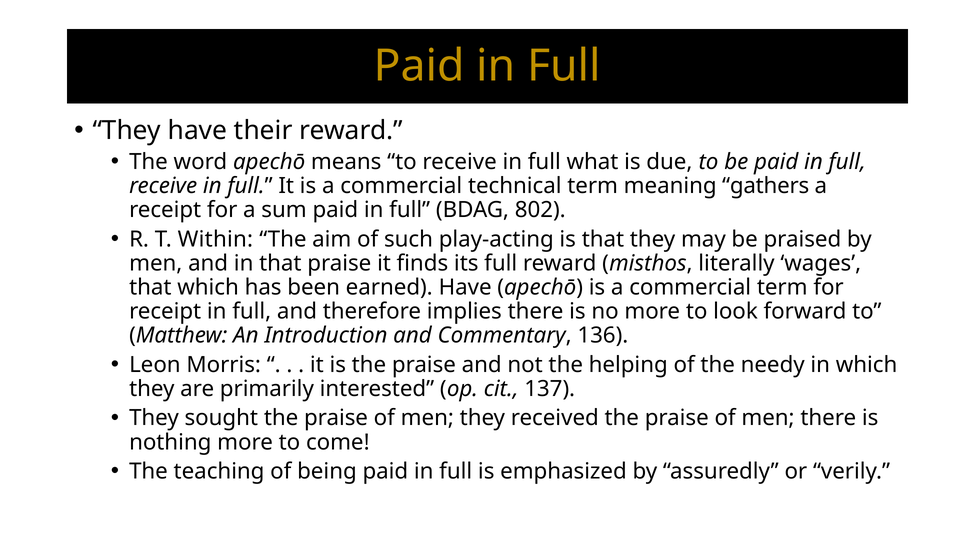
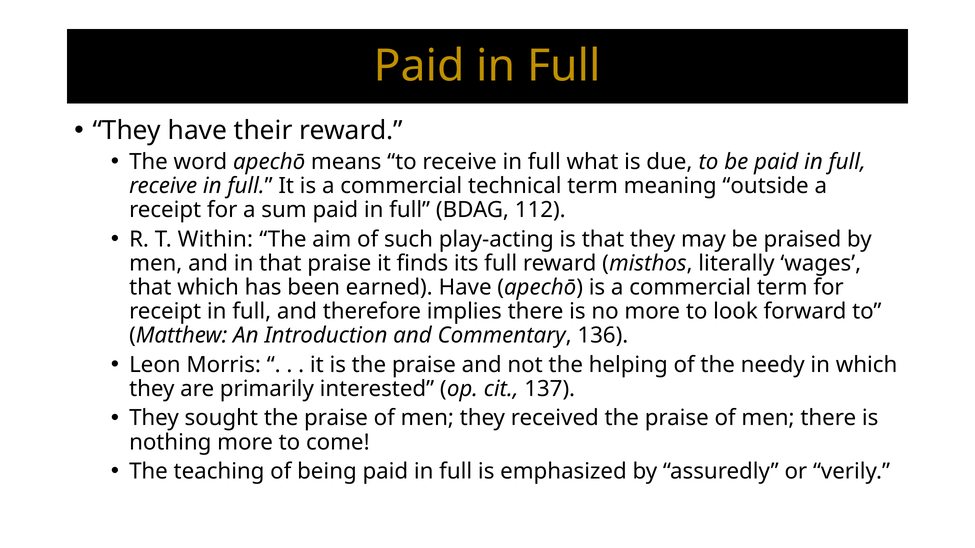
gathers: gathers -> outside (766, 186)
802: 802 -> 112 (540, 210)
